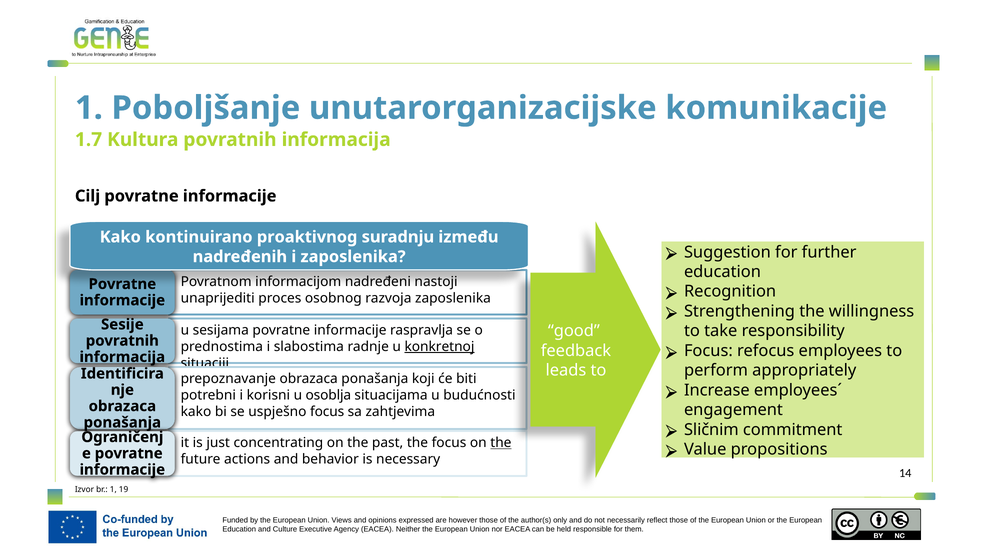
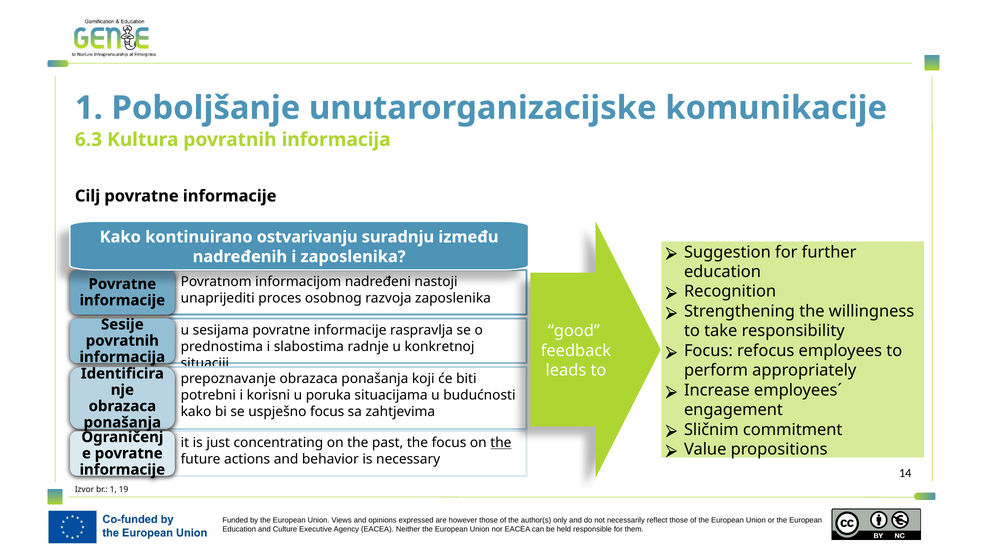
1.7: 1.7 -> 6.3 (88, 140)
proaktivnog: proaktivnog -> ostvarivanju (307, 237)
konkretnoj underline: present -> none (439, 347)
osoblja: osoblja -> poruka (328, 395)
